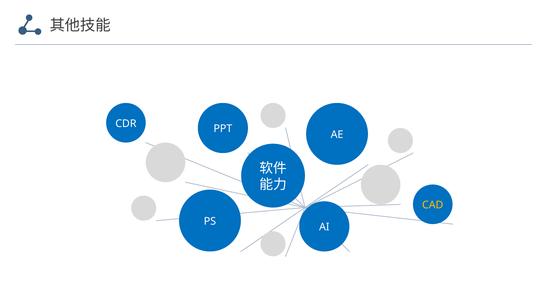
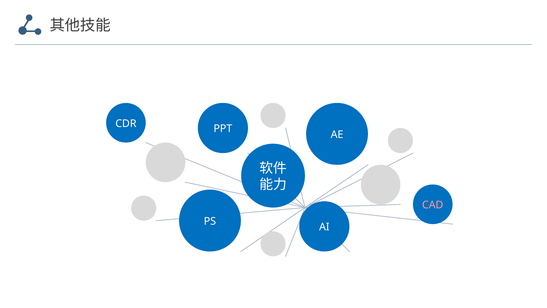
CAD colour: yellow -> pink (433, 205)
